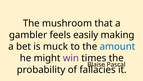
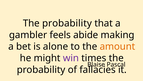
mushroom: mushroom -> probability (67, 23)
easily: easily -> abide (86, 35)
muck: muck -> alone (56, 46)
amount colour: blue -> orange (117, 46)
